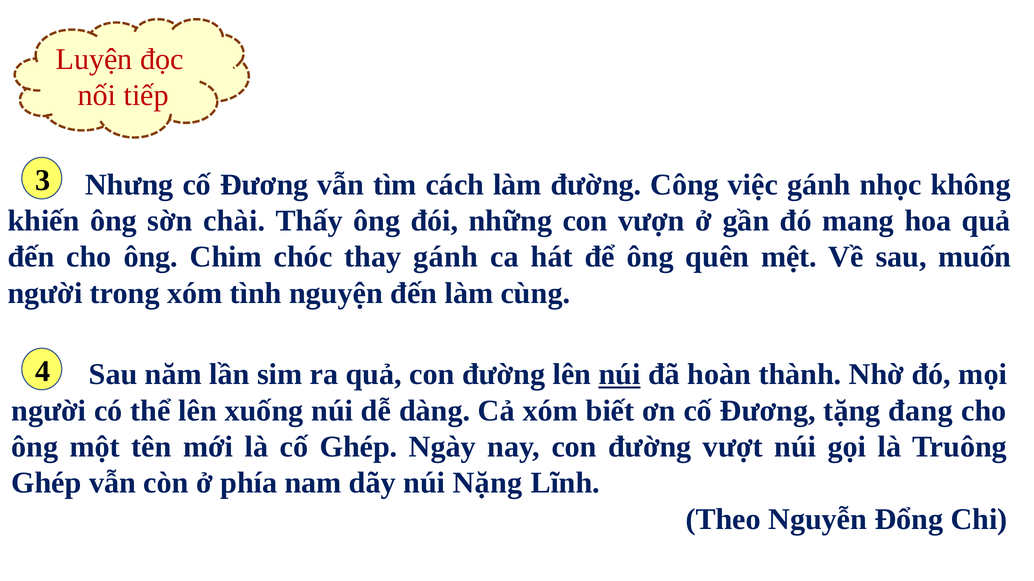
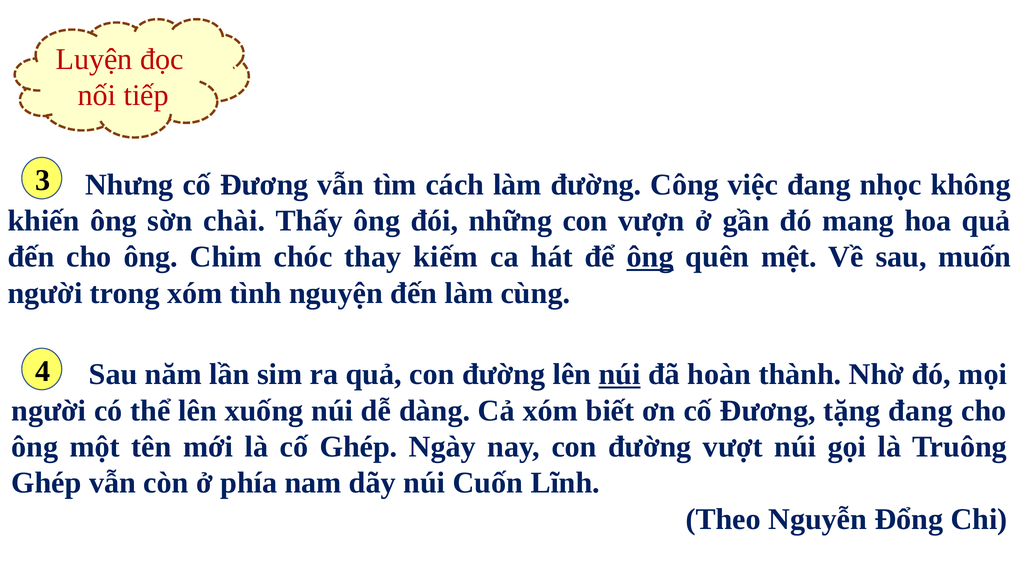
việc gánh: gánh -> đang (819, 185)
thay gánh: gánh -> kiếm (446, 257)
ông underline: none -> present (650, 257)
Nặng: Nặng -> Cuốn (488, 483)
